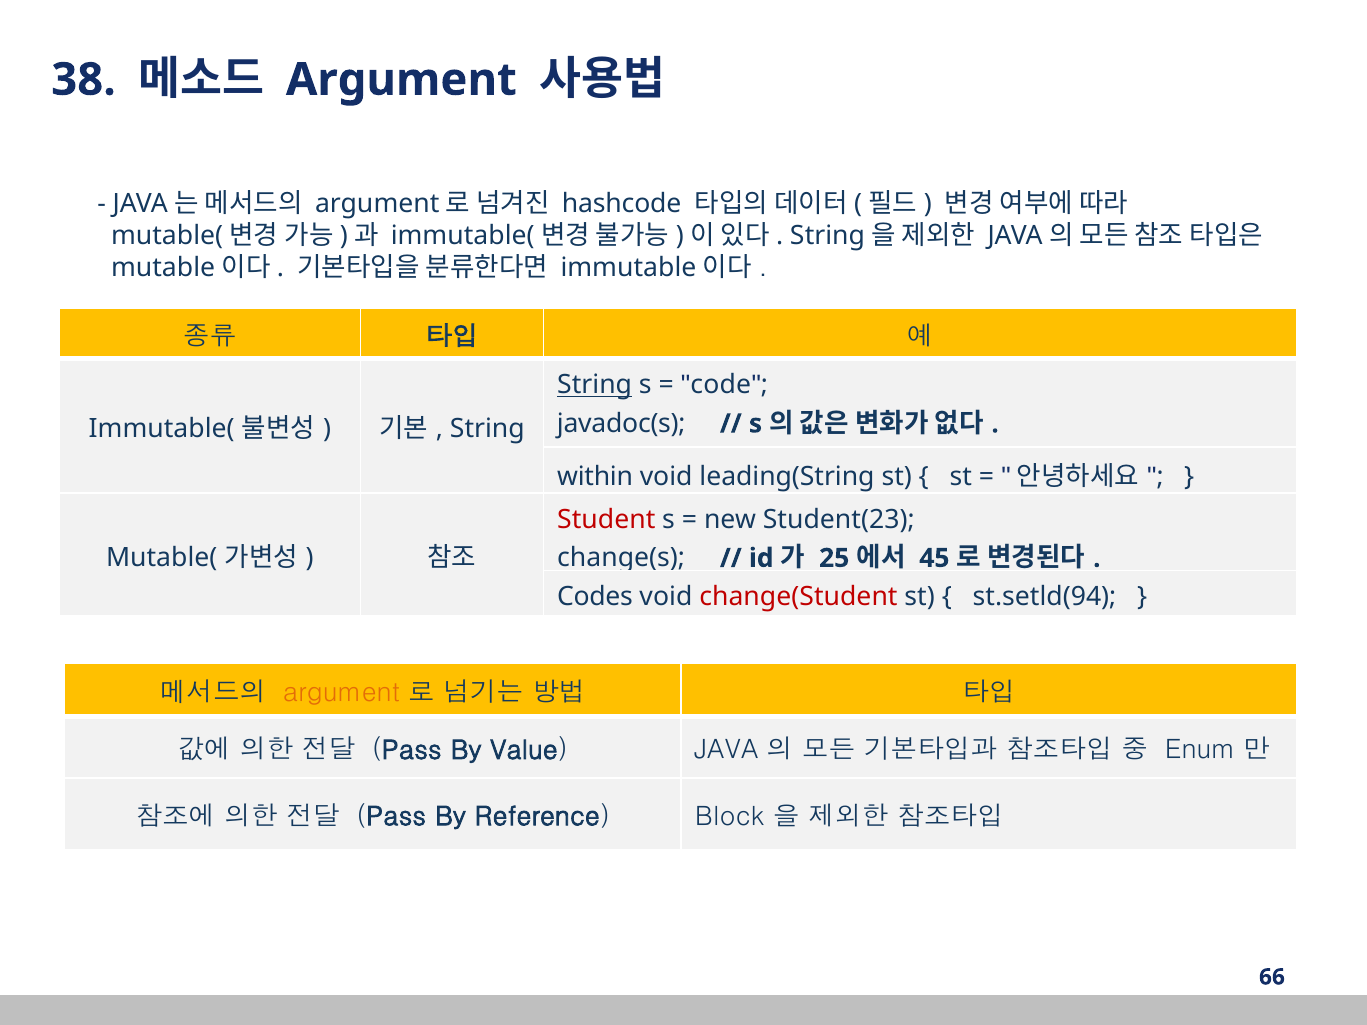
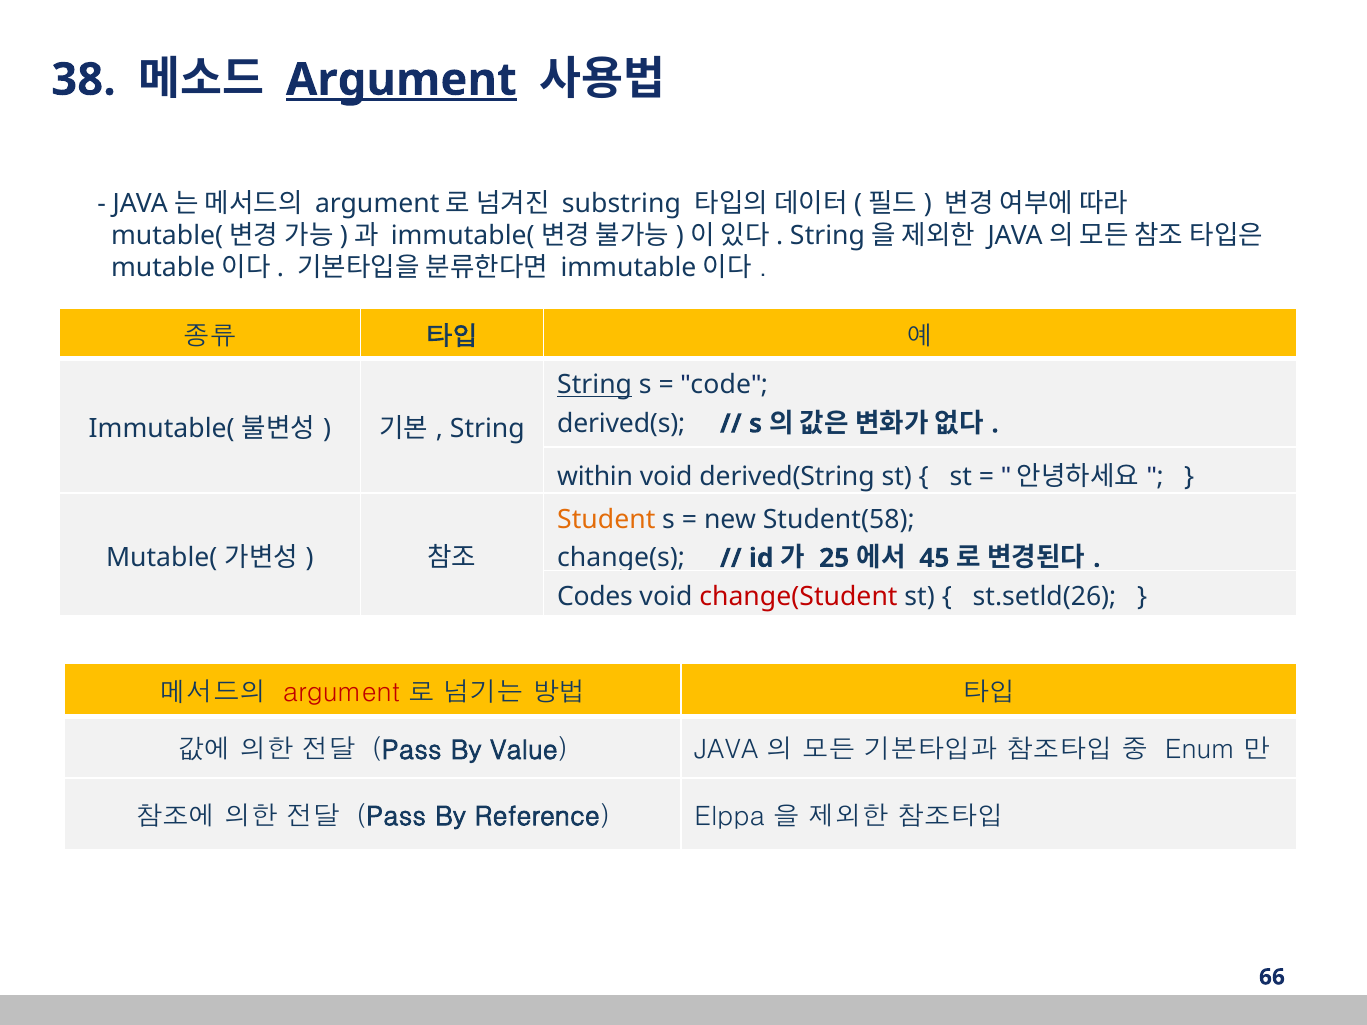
Argument underline: none -> present (401, 80)
hashcode: hashcode -> substring (621, 204)
javadoc(s: javadoc(s -> derived(s (621, 424)
leading(String: leading(String -> derived(String (787, 476)
Student colour: red -> orange (606, 520)
Student(23: Student(23 -> Student(58 (839, 520)
st.setld(94: st.setld(94 -> st.setld(26 (1045, 597)
argument colour: orange -> red (341, 693)
Block: Block -> Elppa (730, 817)
